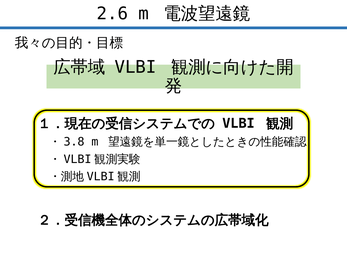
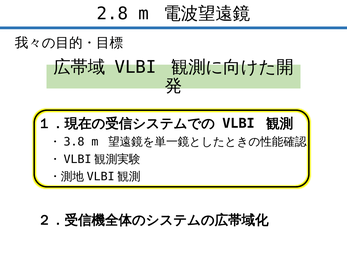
2.6: 2.6 -> 2.8 (112, 14)
